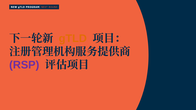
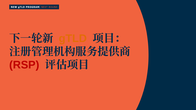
RSP colour: purple -> red (24, 65)
